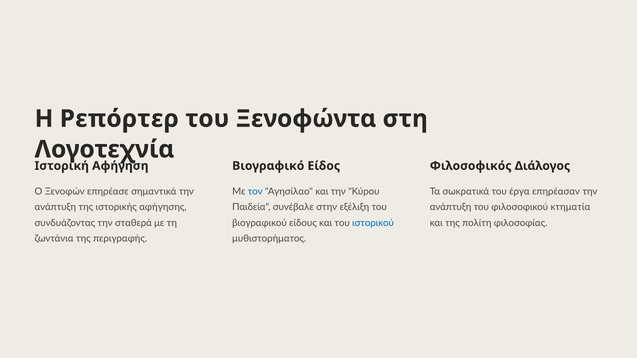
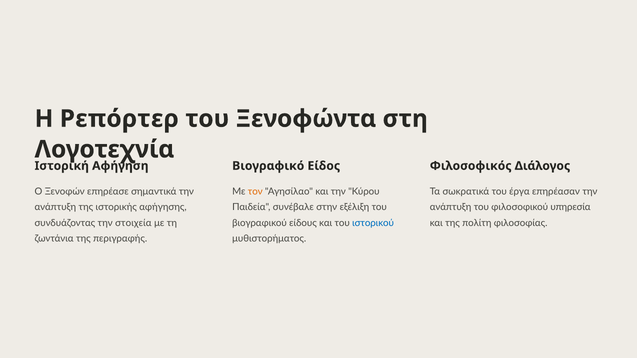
τον colour: blue -> orange (255, 192)
κτηματία: κτηματία -> υπηρεσία (570, 207)
σταθερά: σταθερά -> στοιχεία (133, 223)
